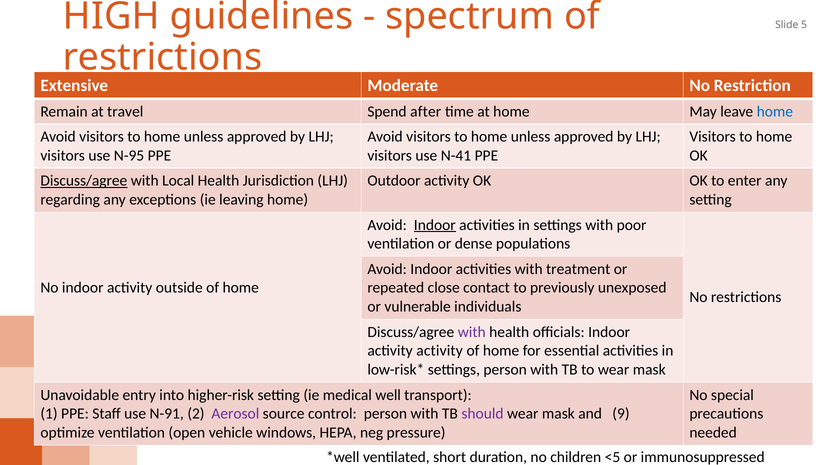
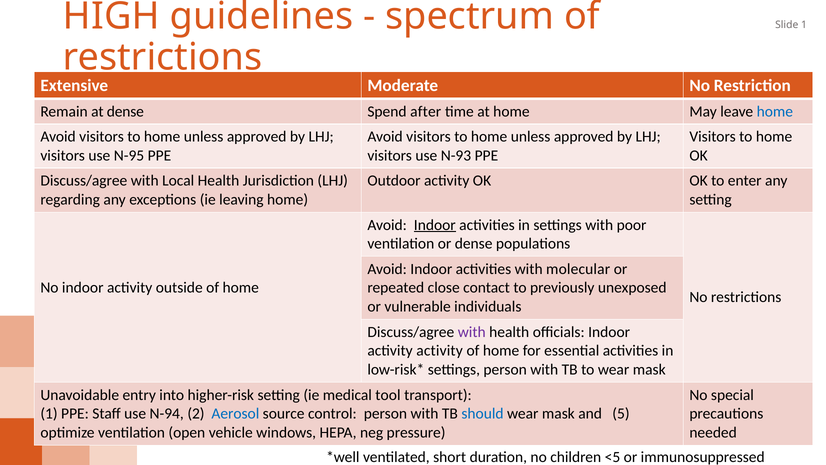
Slide 5: 5 -> 1 (804, 25)
at travel: travel -> dense (125, 112)
N-41: N-41 -> N-93 (456, 156)
Discuss/agree underline: present -> none (84, 181)
treatment: treatment -> molecular (578, 269)
well: well -> tool (388, 395)
N-91: N-91 -> N-94 (167, 413)
Aerosol colour: purple -> blue (235, 413)
should colour: purple -> blue (483, 413)
9: 9 -> 5 (621, 413)
